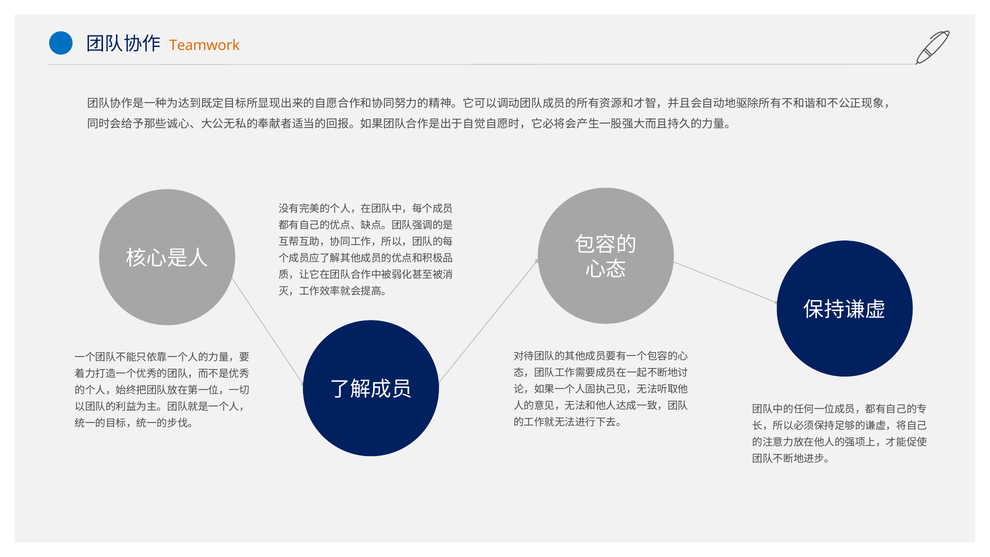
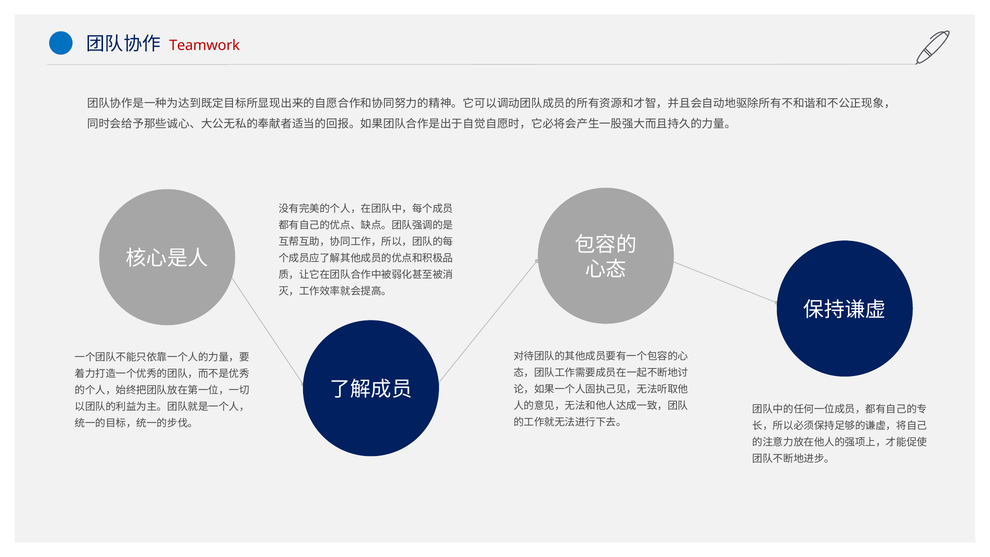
Teamwork colour: orange -> red (205, 45)
